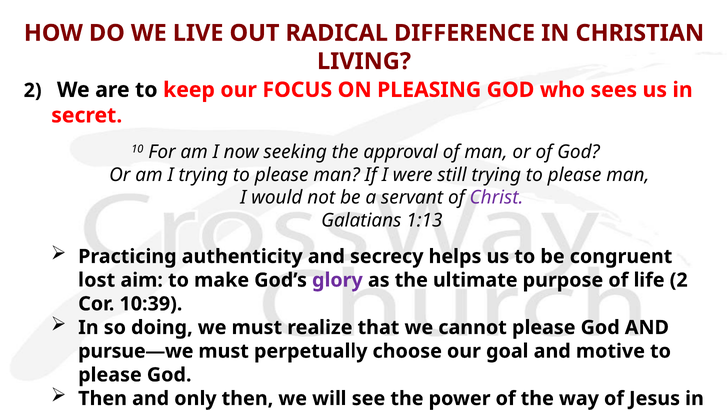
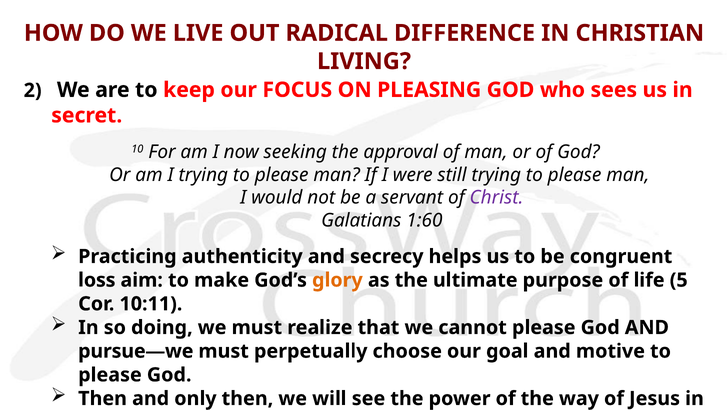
1:13: 1:13 -> 1:60 (424, 220)
lost: lost -> loss (97, 280)
glory colour: purple -> orange (337, 280)
life 2: 2 -> 5 (679, 280)
10:39: 10:39 -> 10:11 (151, 303)
